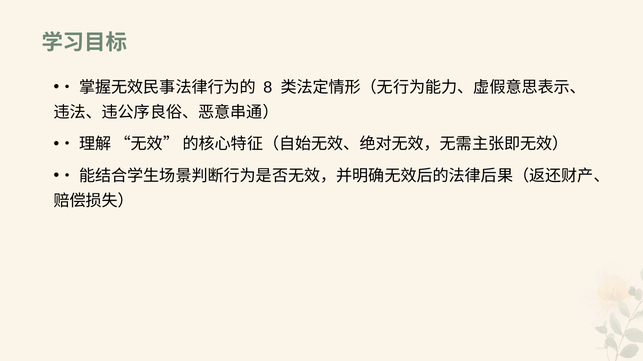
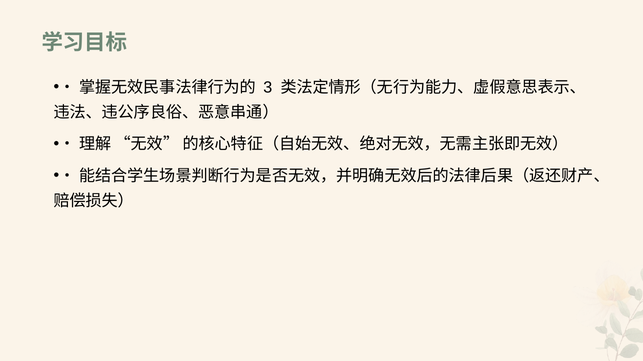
8: 8 -> 3 (268, 88)
